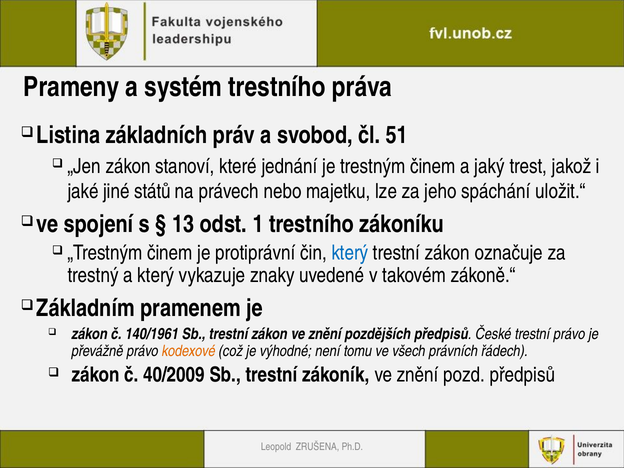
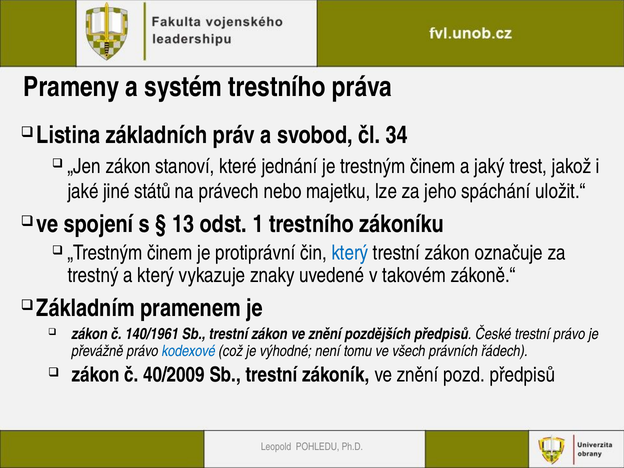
51: 51 -> 34 (397, 135)
kodexové colour: orange -> blue (189, 351)
ZRUŠENA: ZRUŠENA -> POHLEDU (318, 447)
